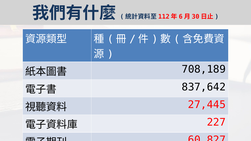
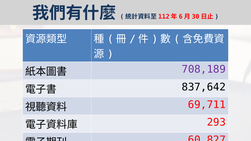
708,189 colour: black -> purple (204, 69)
27,445: 27,445 -> 69,711 (207, 105)
227: 227 -> 293 (216, 122)
